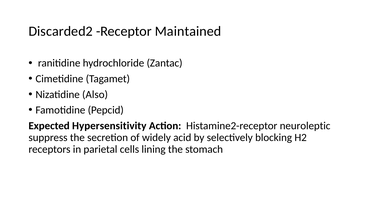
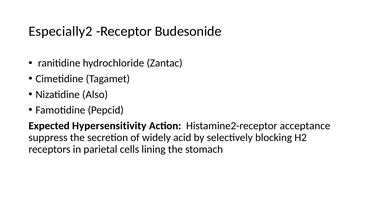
Discarded2: Discarded2 -> Especially2 (61, 31)
Maintained: Maintained -> Budesonide (188, 31)
neuroleptic: neuroleptic -> acceptance (305, 126)
